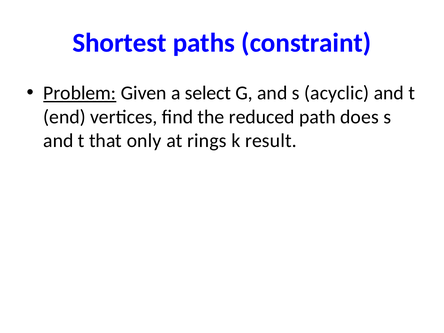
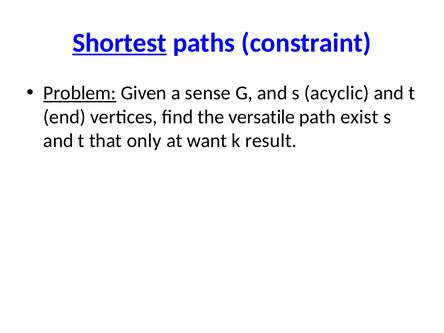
Shortest underline: none -> present (119, 43)
select: select -> sense (208, 93)
reduced: reduced -> versatile (262, 117)
does: does -> exist (359, 117)
rings: rings -> want (207, 141)
